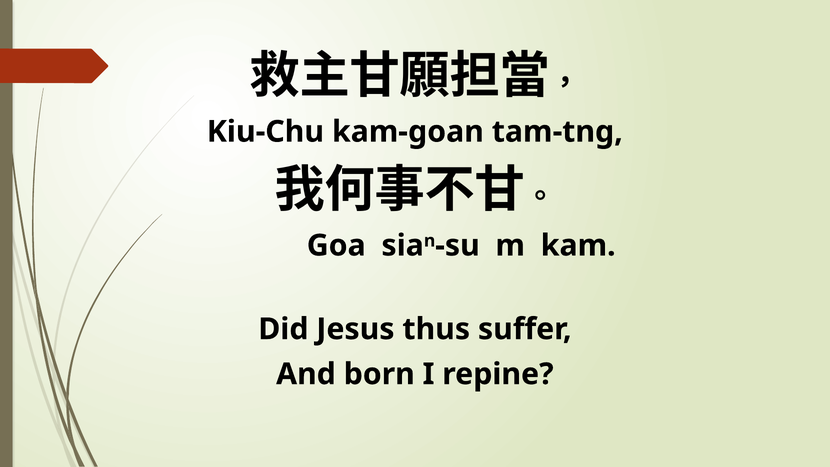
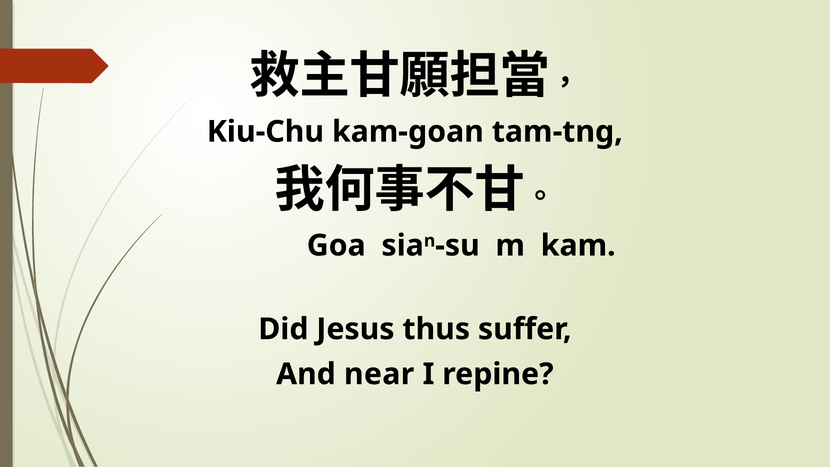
born: born -> near (379, 374)
